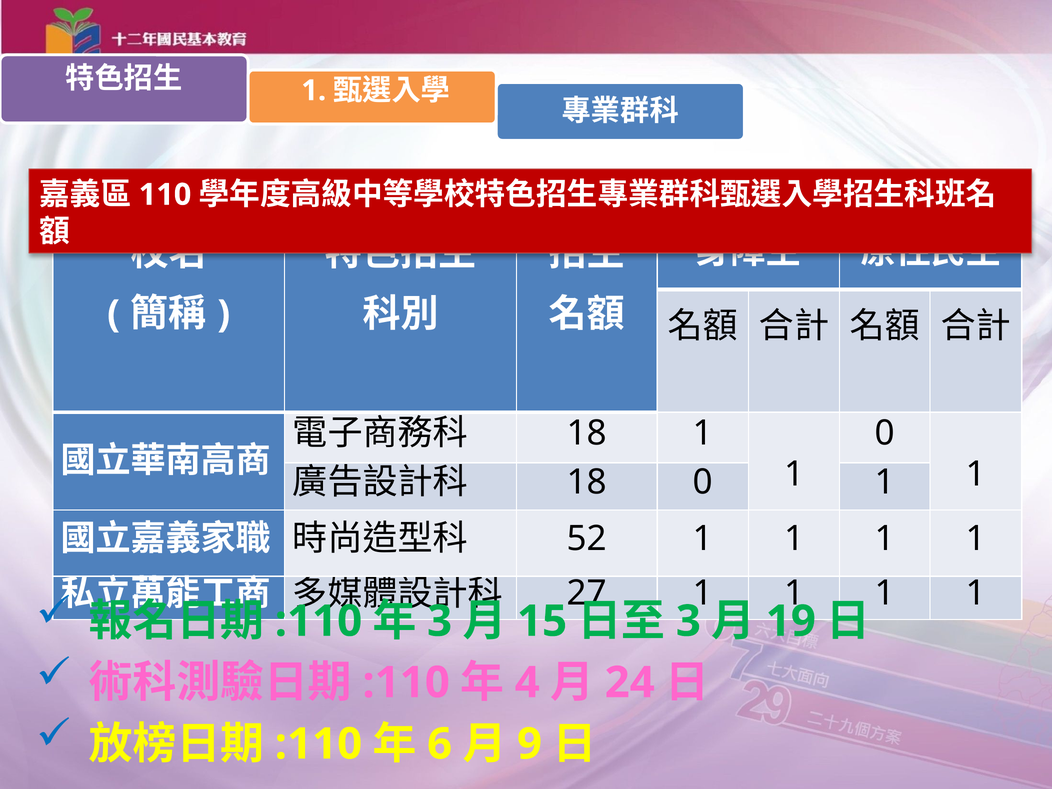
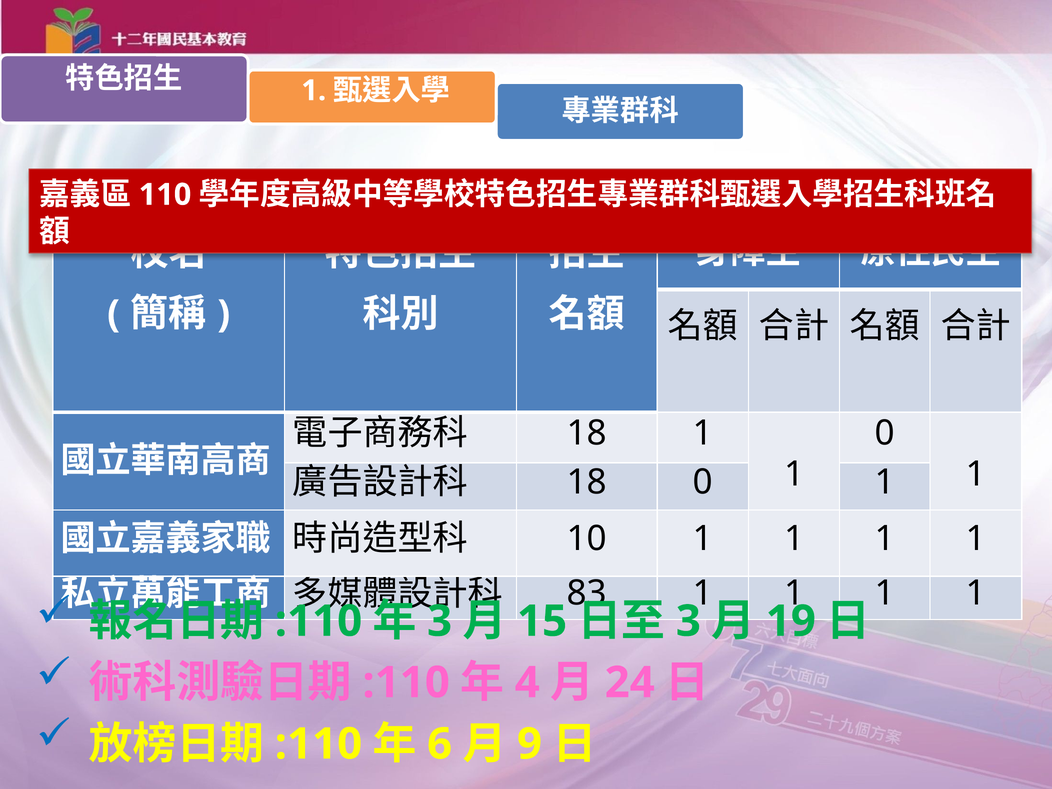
52: 52 -> 10 (587, 539)
27: 27 -> 83 (587, 593)
